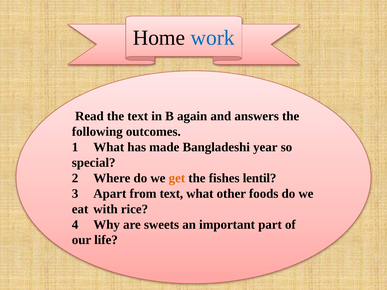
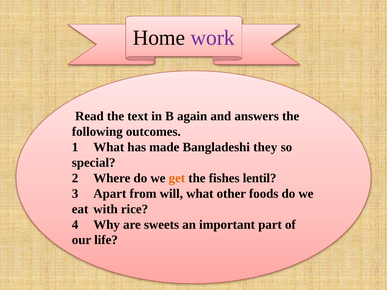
work colour: blue -> purple (213, 38)
year: year -> they (265, 147)
from text: text -> will (171, 194)
